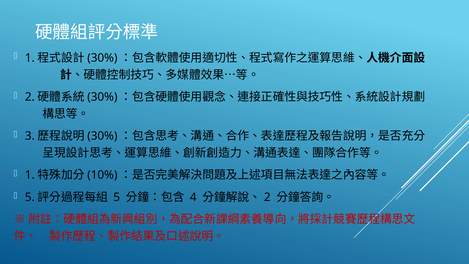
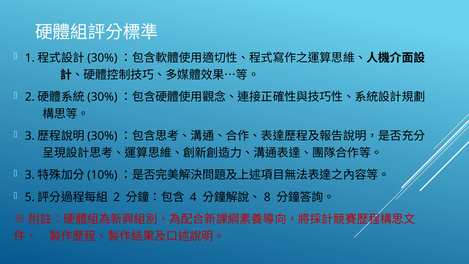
1: 1 -> 3 (30, 175)
5: 5 -> 2 (117, 197)
2: 2 -> 8 (267, 197)
